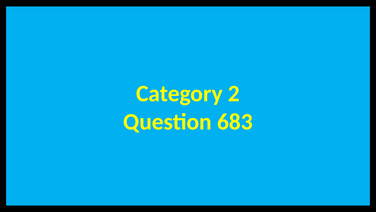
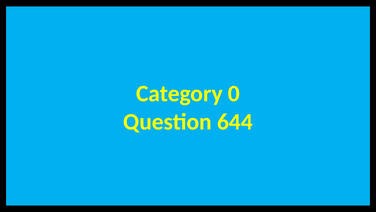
2: 2 -> 0 (234, 93)
683: 683 -> 644 (235, 121)
